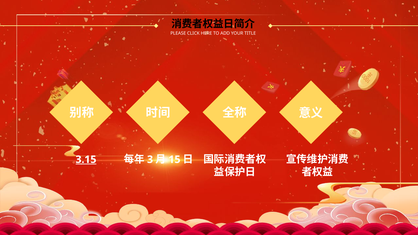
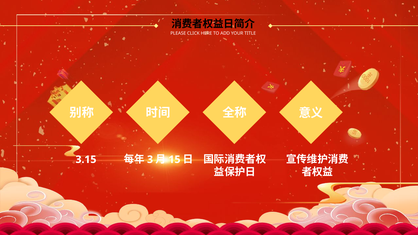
3.15 underline: present -> none (86, 160)
